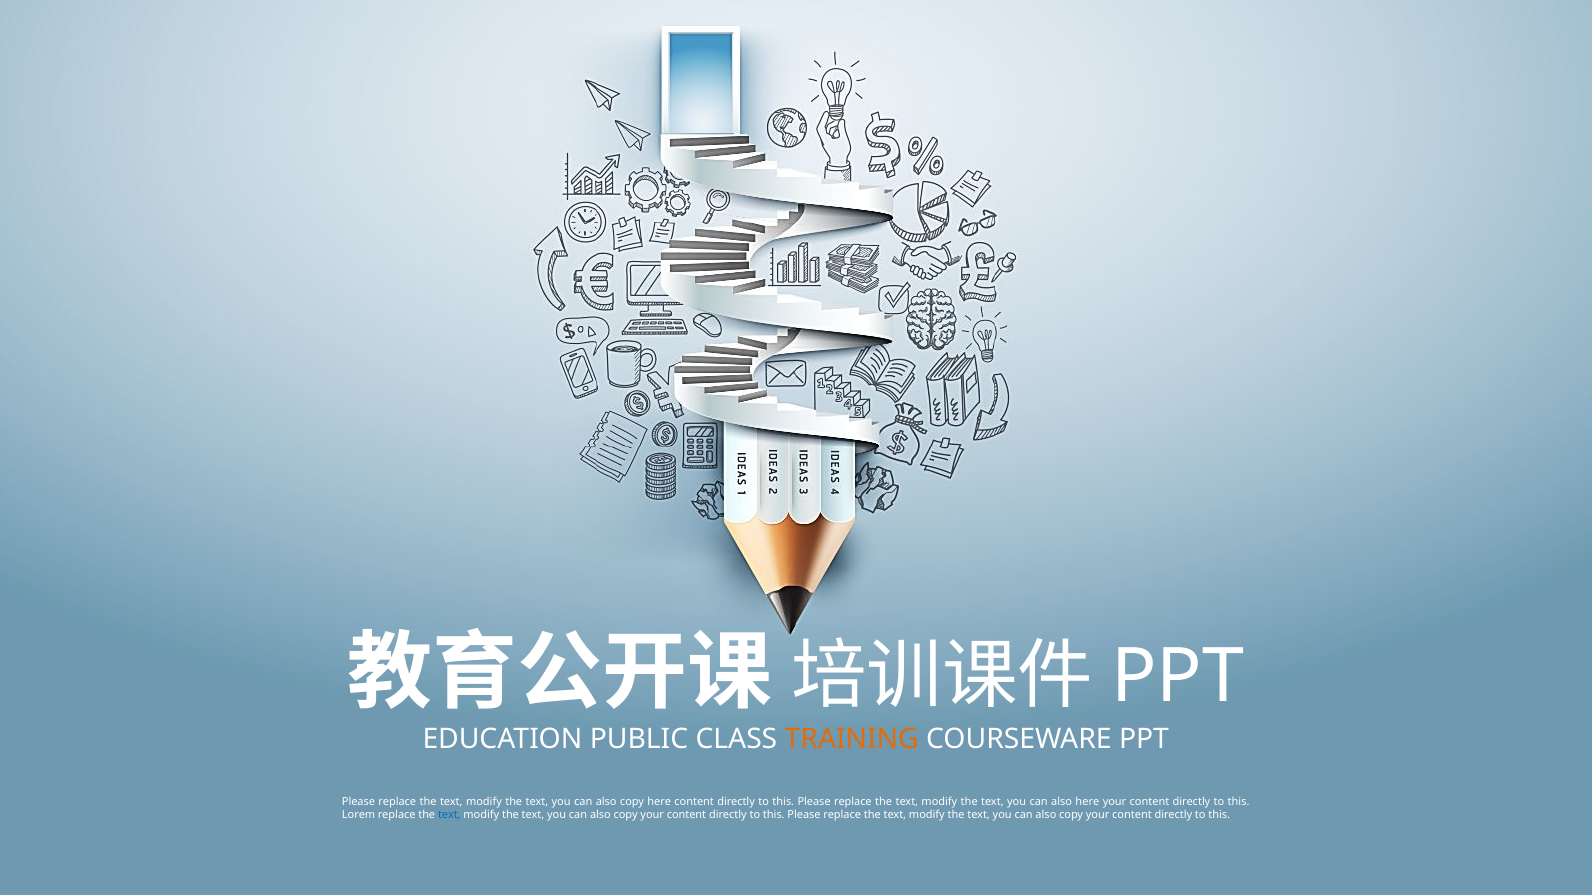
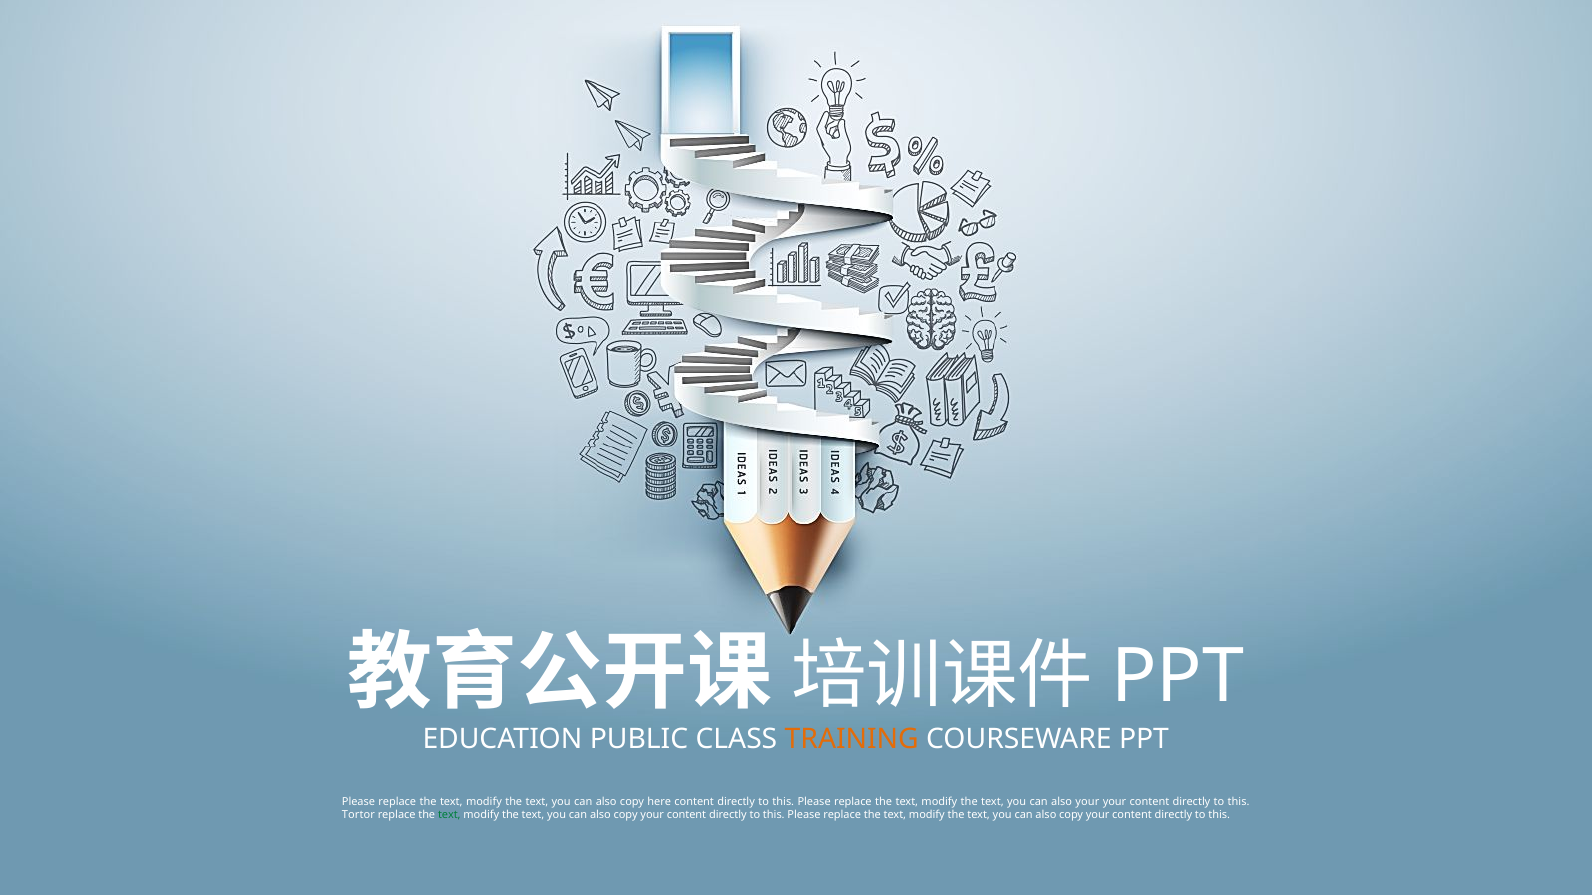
also here: here -> your (1087, 802)
Lorem: Lorem -> Tortor (359, 815)
text colour: blue -> green (449, 815)
